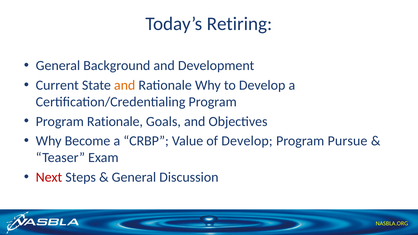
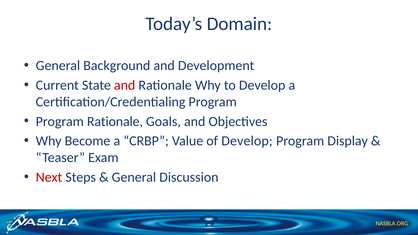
Retiring: Retiring -> Domain (240, 24)
and colour: orange -> red (125, 85)
Pursue: Pursue -> Display (348, 141)
